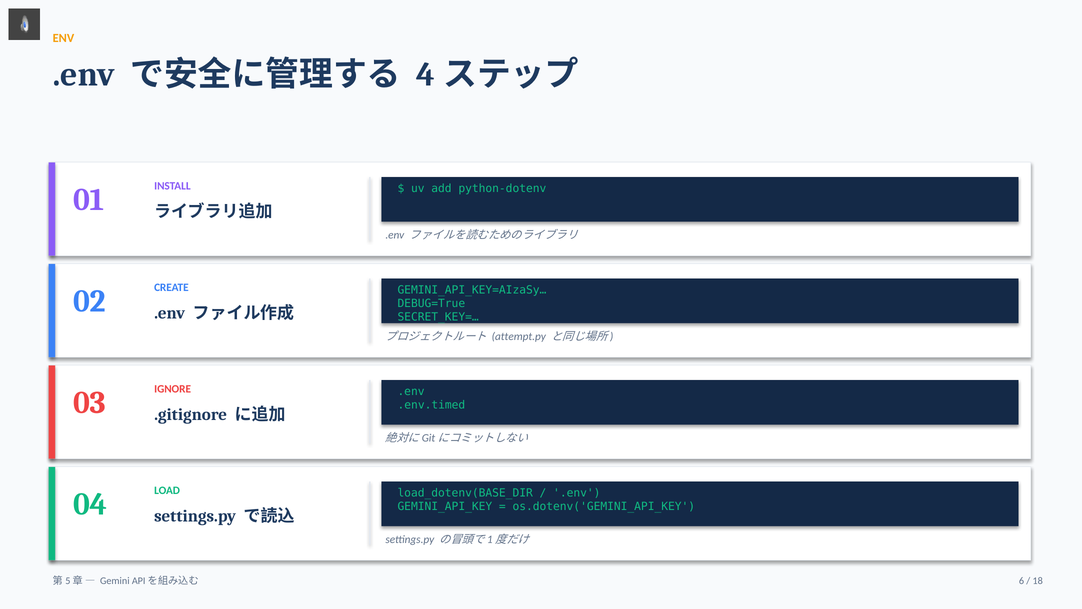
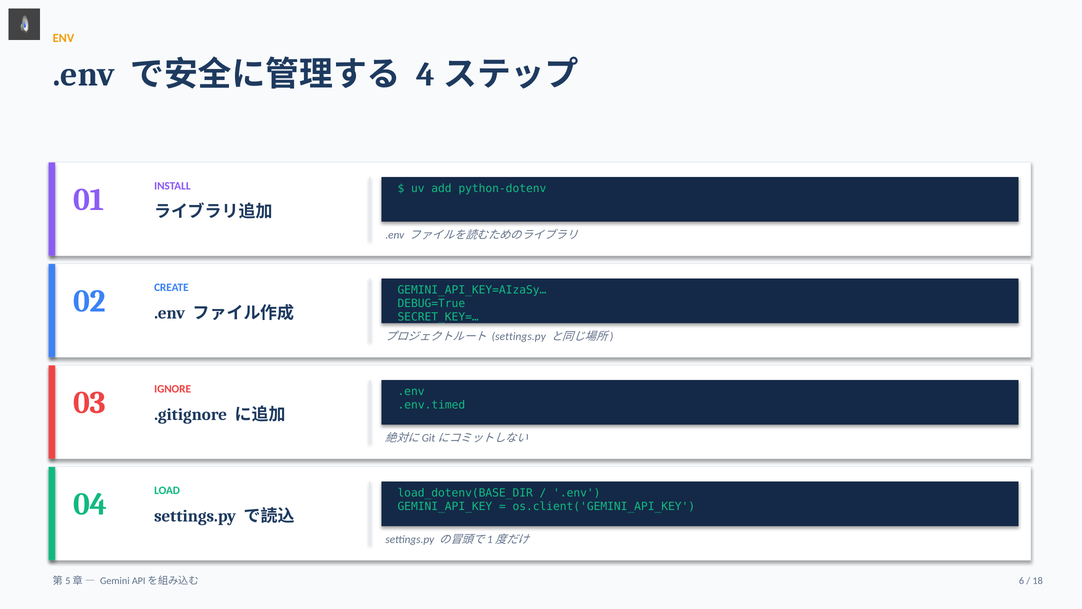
attempt.py: attempt.py -> settings.py (519, 336)
os.dotenv('GEMINI_API_KEY: os.dotenv('GEMINI_API_KEY -> os.client('GEMINI_API_KEY (604, 506)
